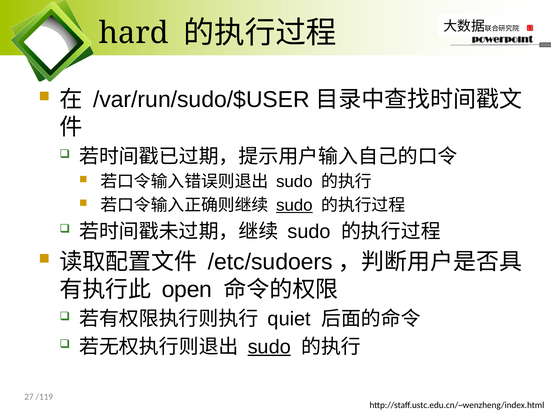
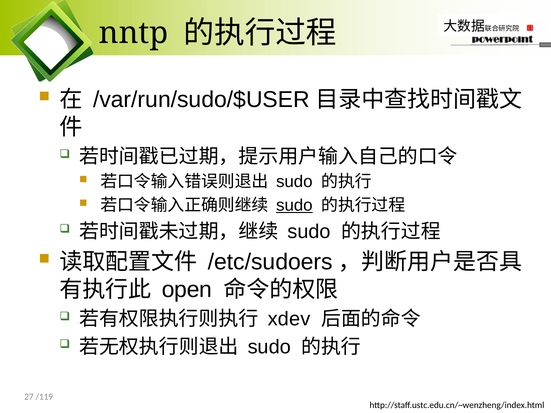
hard: hard -> nntp (134, 33)
quiet: quiet -> xdev (289, 319)
sudo underline: present -> none (269, 347)
